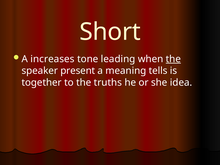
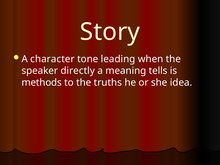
Short: Short -> Story (110, 32)
increases: increases -> character (52, 59)
the underline: present -> none (173, 59)
present: present -> directly (78, 71)
together: together -> methods (42, 82)
